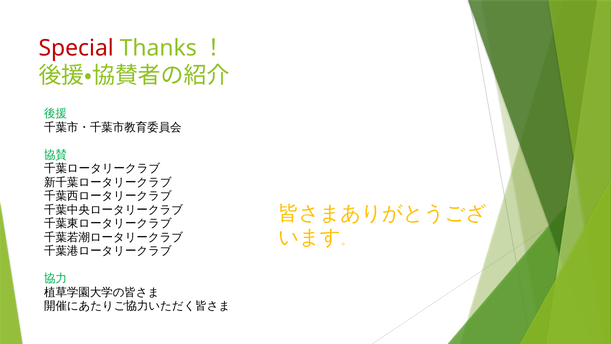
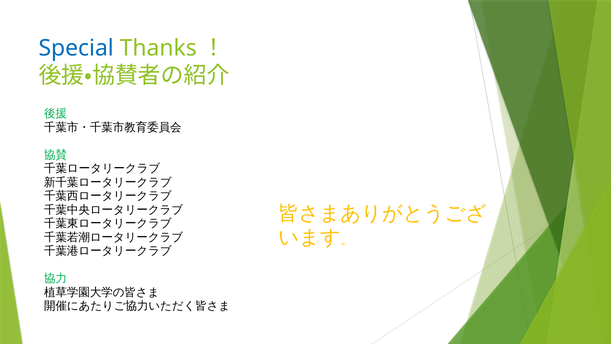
Special colour: red -> blue (76, 48)
